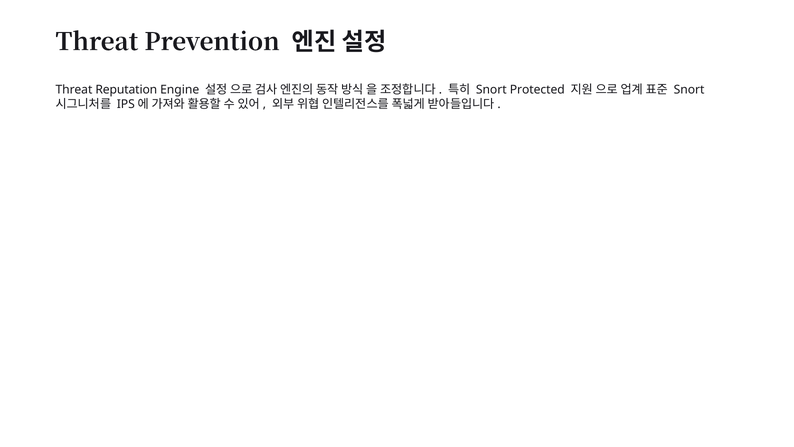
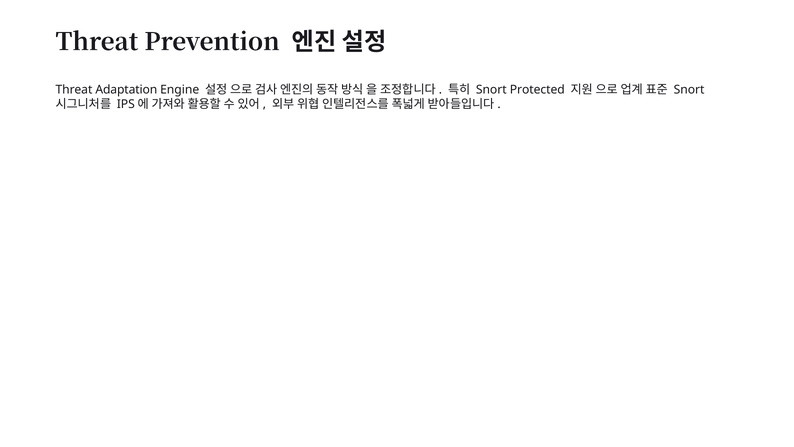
Reputation: Reputation -> Adaptation (126, 89)
